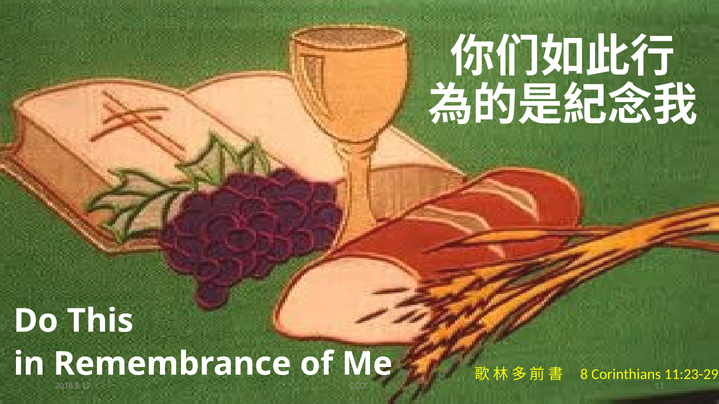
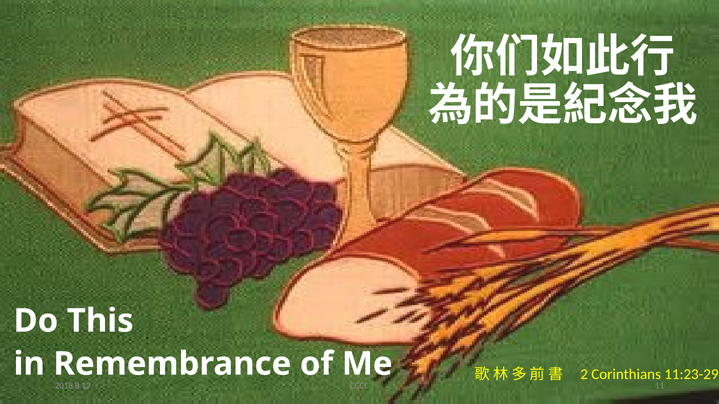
8: 8 -> 2 (584, 375)
